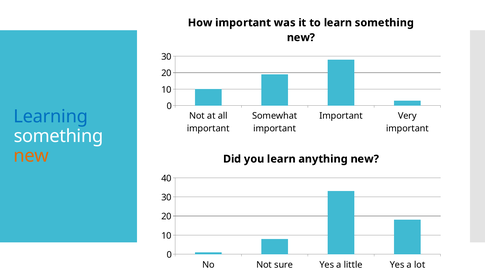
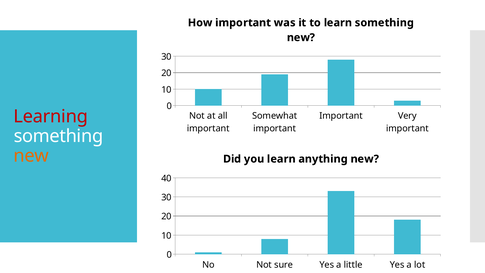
Learning colour: blue -> red (51, 116)
